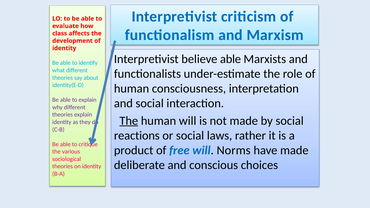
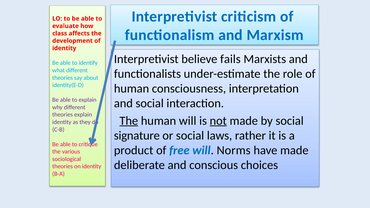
believe able: able -> fails (230, 59)
not underline: none -> present (218, 121)
reactions: reactions -> signature (137, 136)
